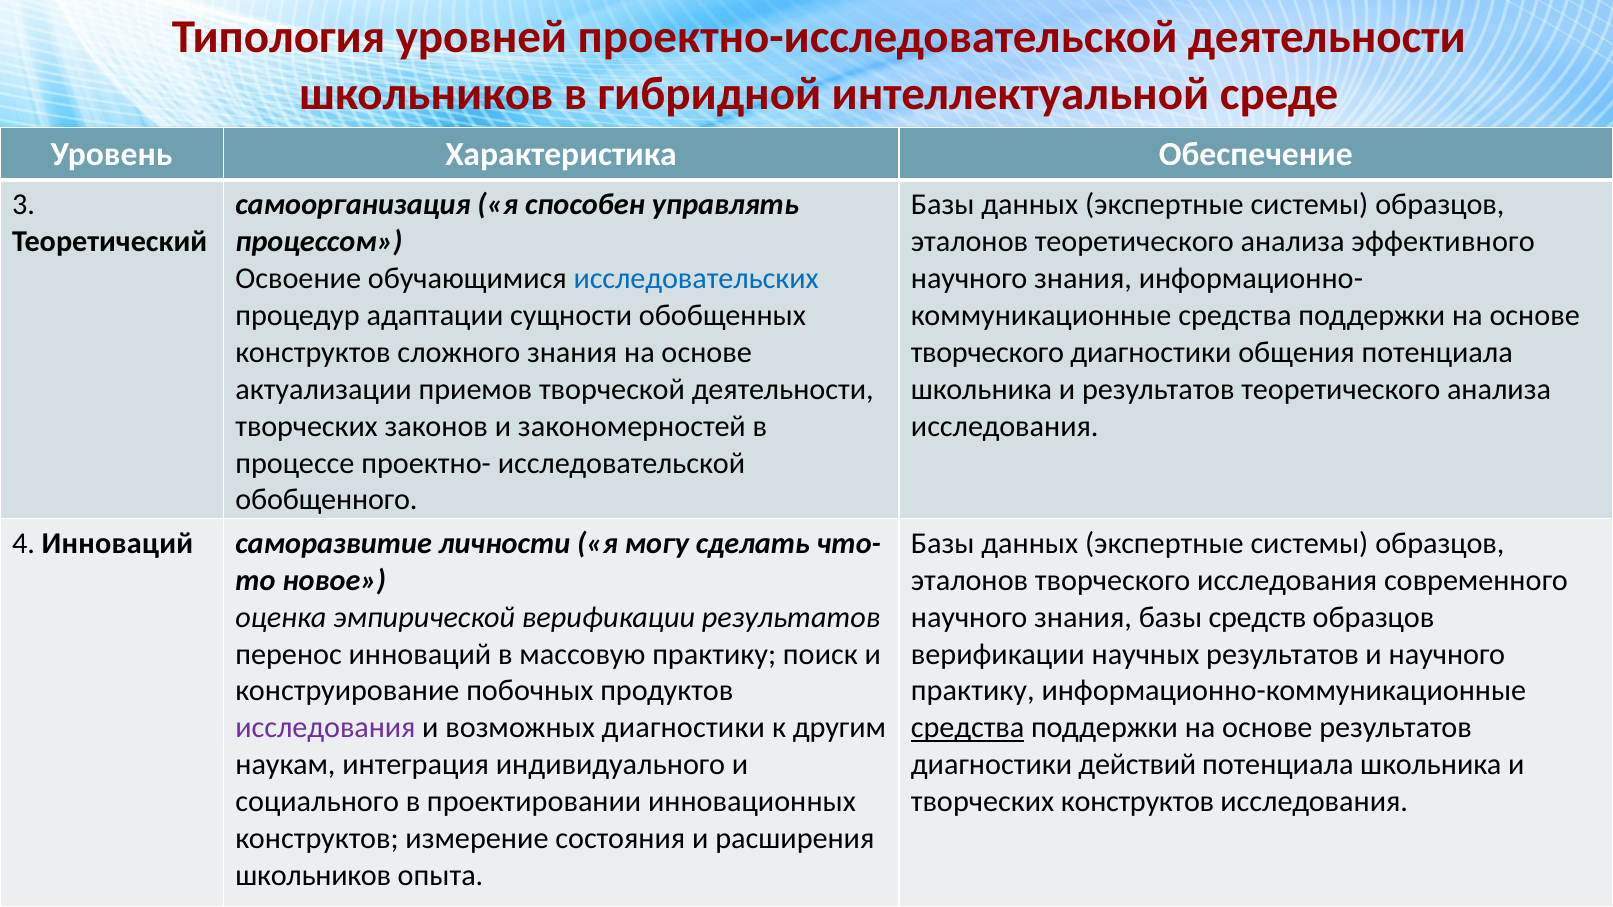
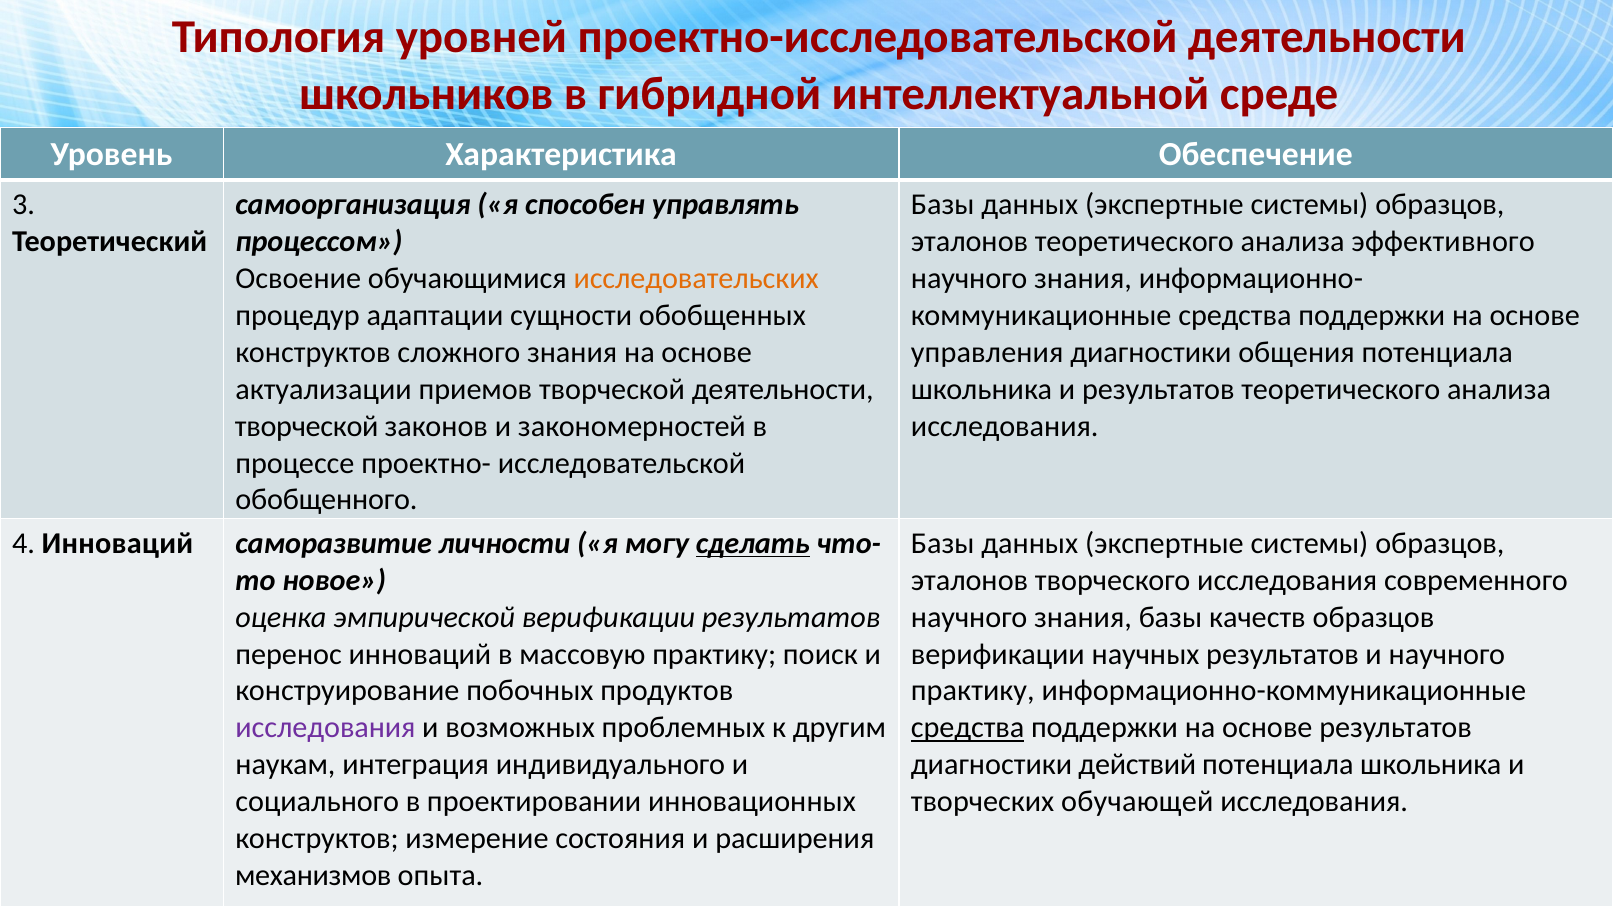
исследовательских colour: blue -> orange (696, 279)
творческого: творческого -> управления (987, 352)
творческих: творческих -> творческой (307, 426)
сделать underline: none -> present (753, 544)
средств: средств -> качеств (1257, 617)
возможных диагностики: диагностики -> проблемных (684, 728)
творческих конструктов: конструктов -> обучающей (1137, 802)
школьников: школьников -> механизмов (313, 876)
